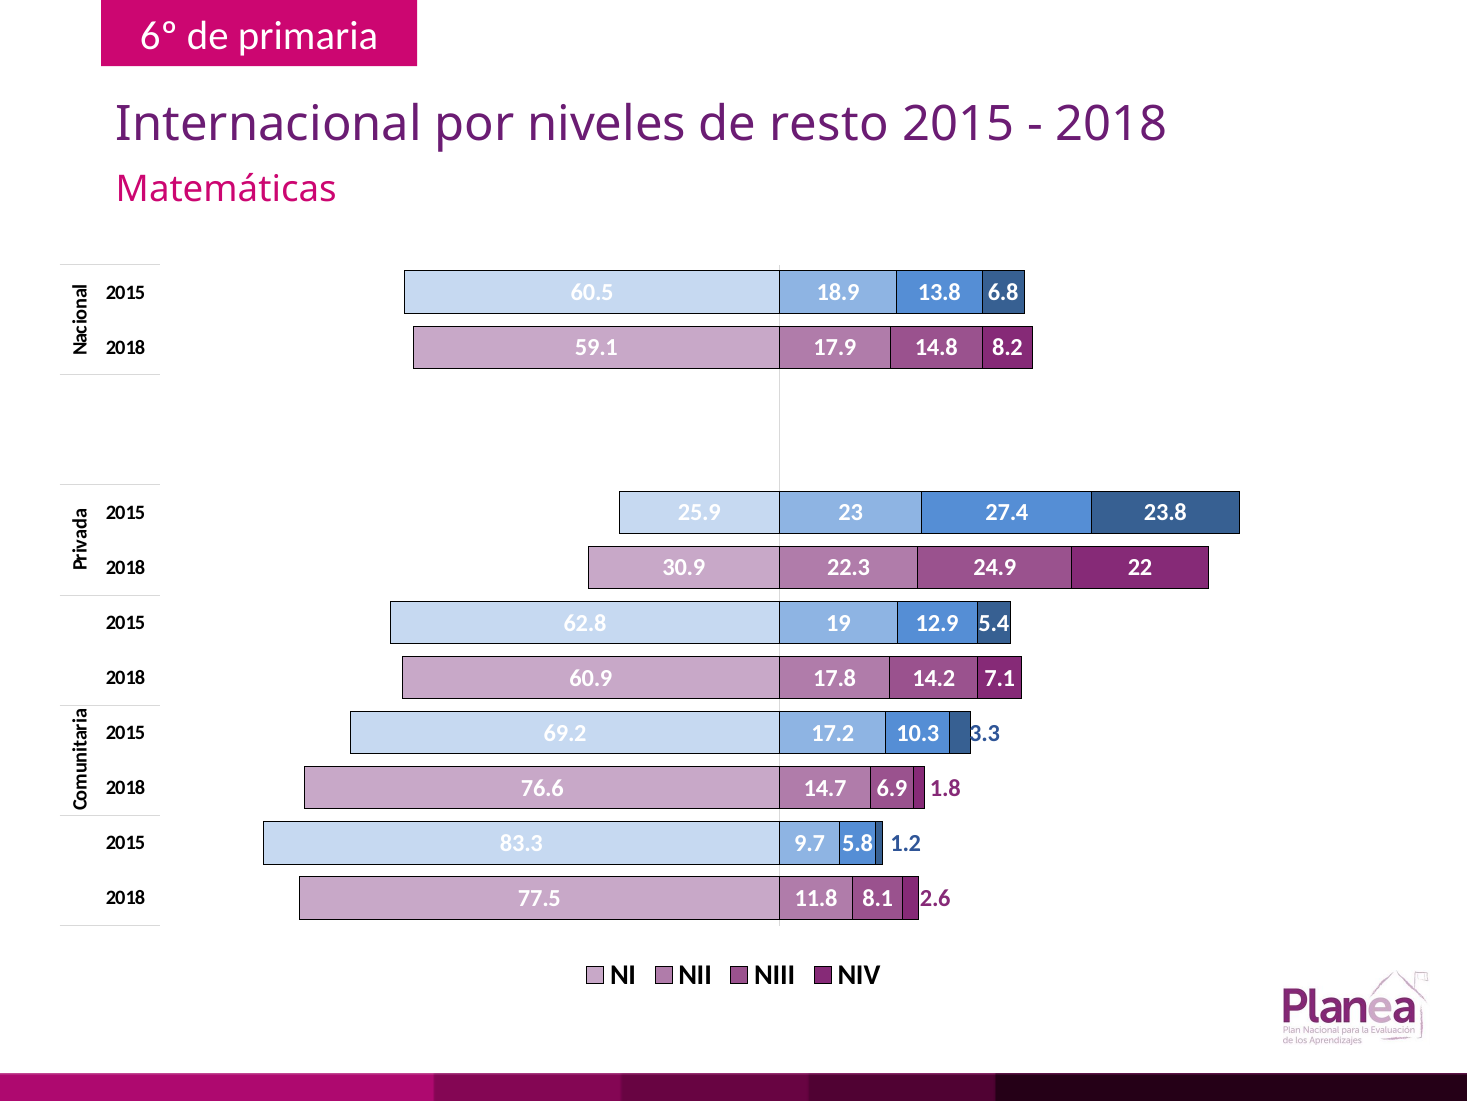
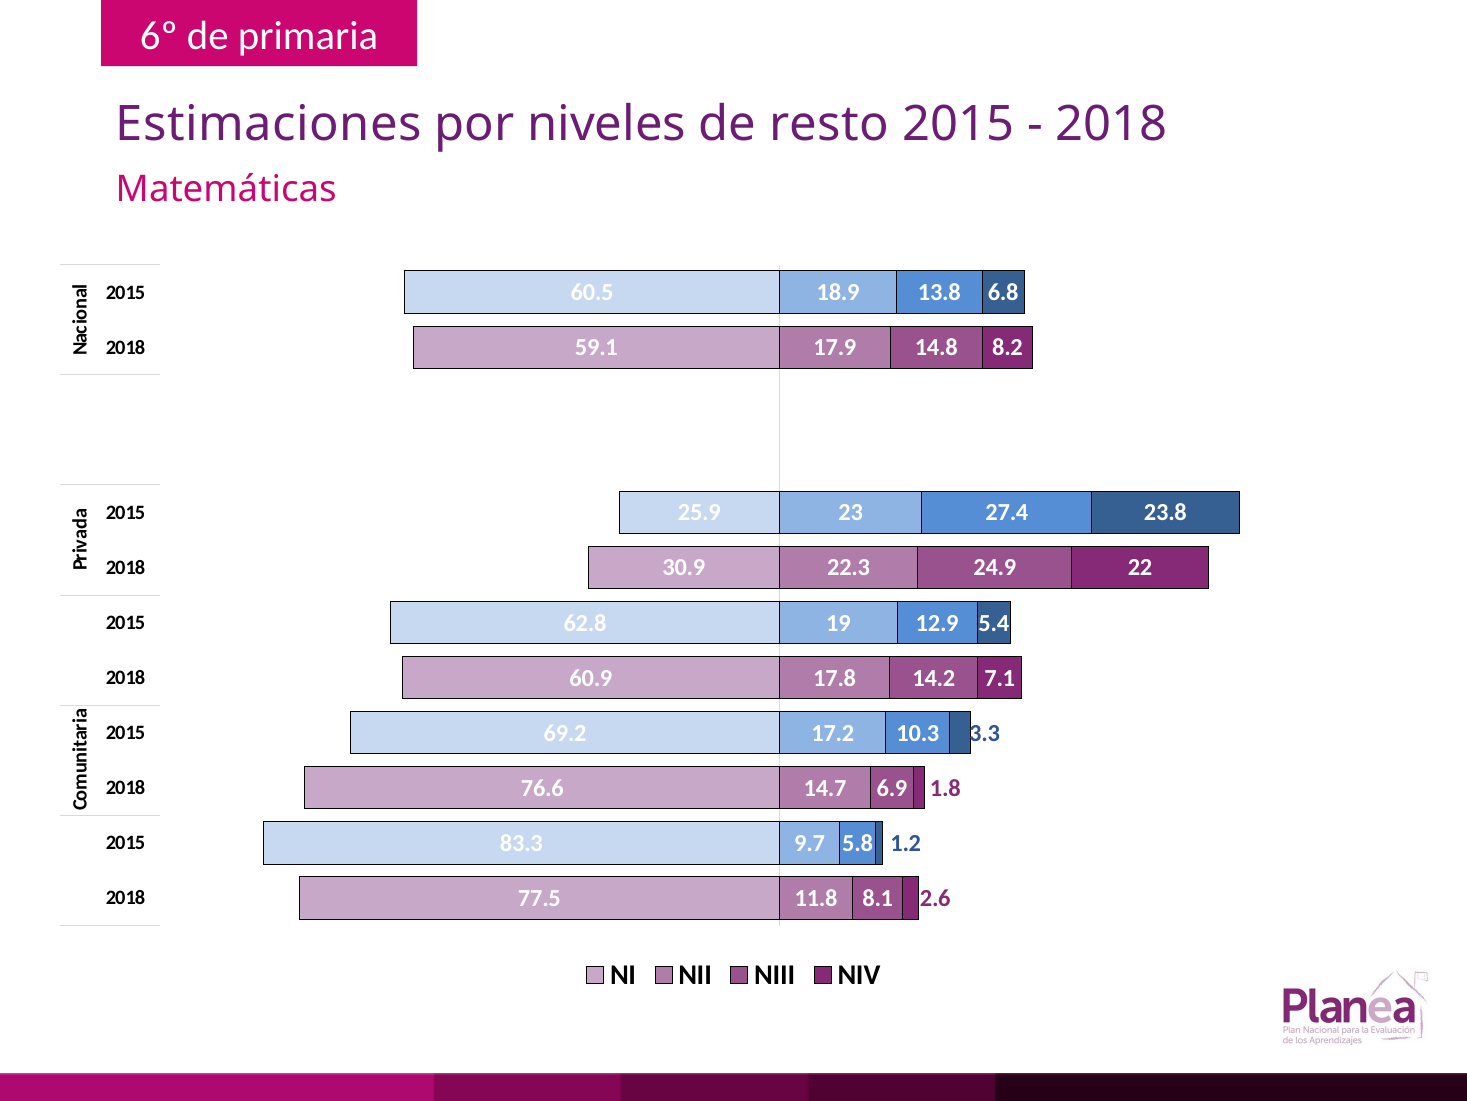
Internacional: Internacional -> Estimaciones (269, 124)
